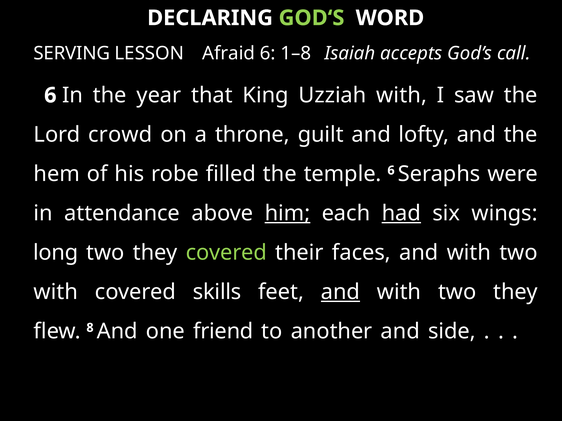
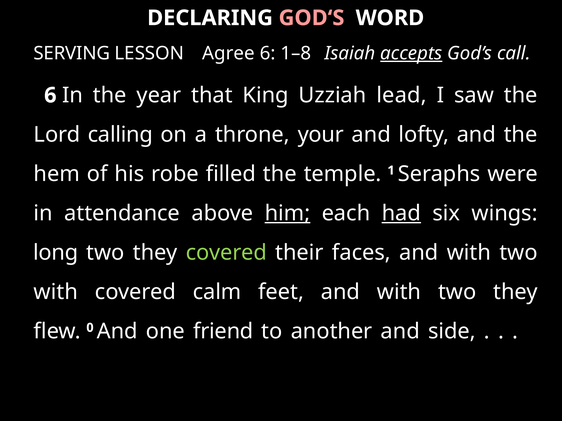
GOD‘S colour: light green -> pink (312, 18)
Afraid: Afraid -> Agree (229, 53)
accepts underline: none -> present (411, 53)
Uzziah with: with -> lead (402, 95)
crowd: crowd -> calling (120, 135)
guilt: guilt -> your (321, 135)
temple 6: 6 -> 1 (391, 171)
skills: skills -> calm (217, 292)
and underline: present -> none (340, 292)
8: 8 -> 0 (90, 328)
